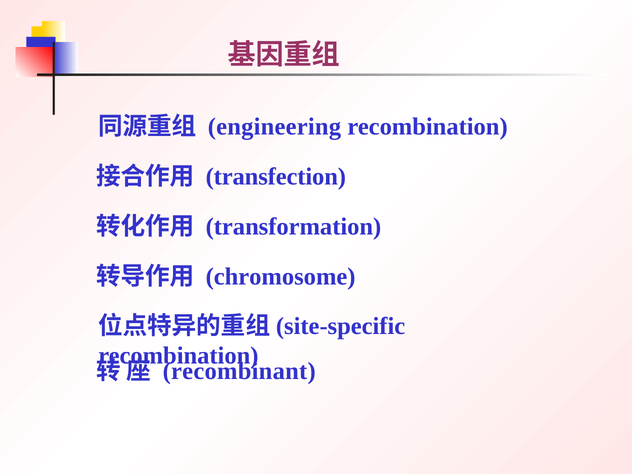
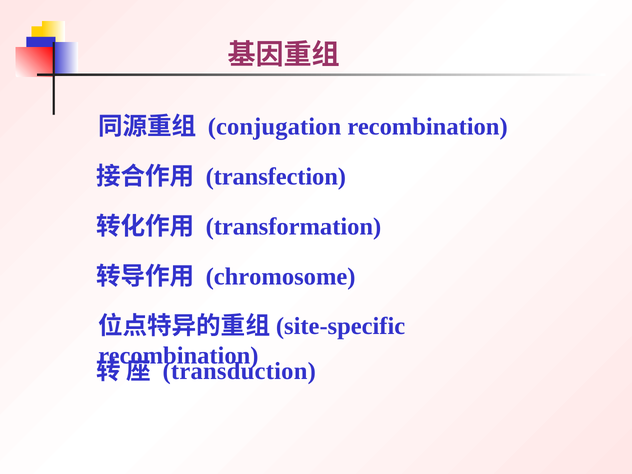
engineering: engineering -> conjugation (275, 126)
recombinant: recombinant -> transduction (239, 371)
